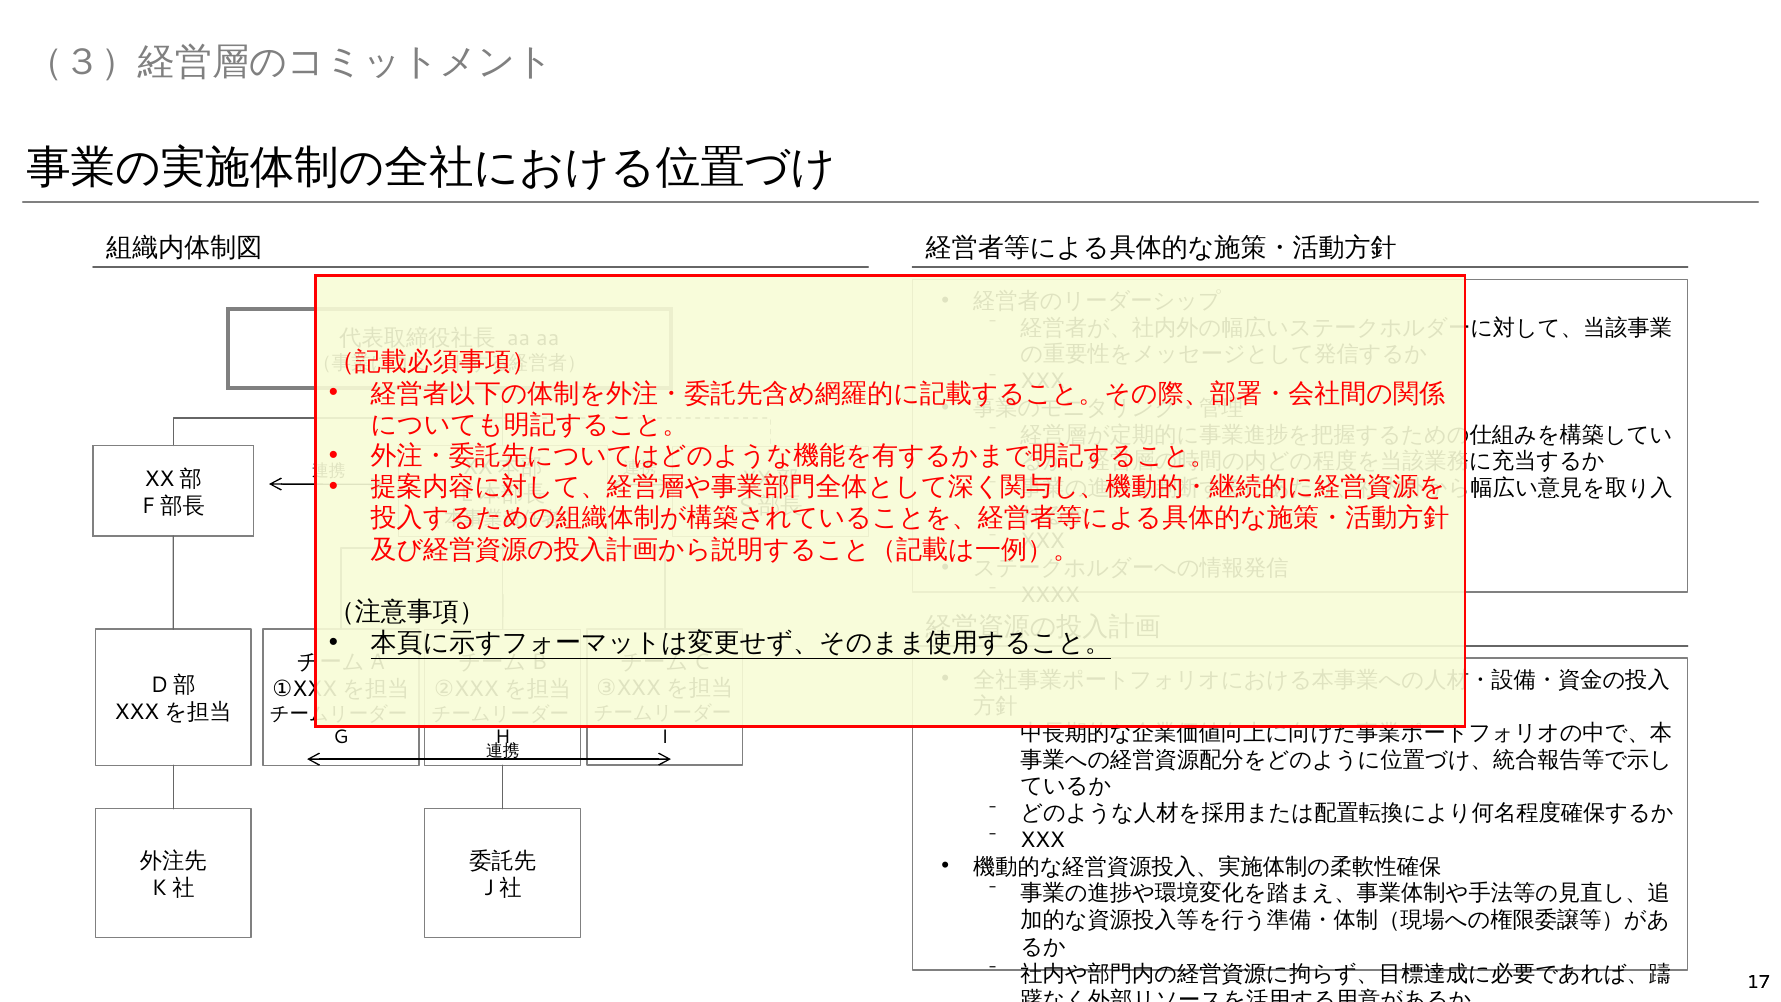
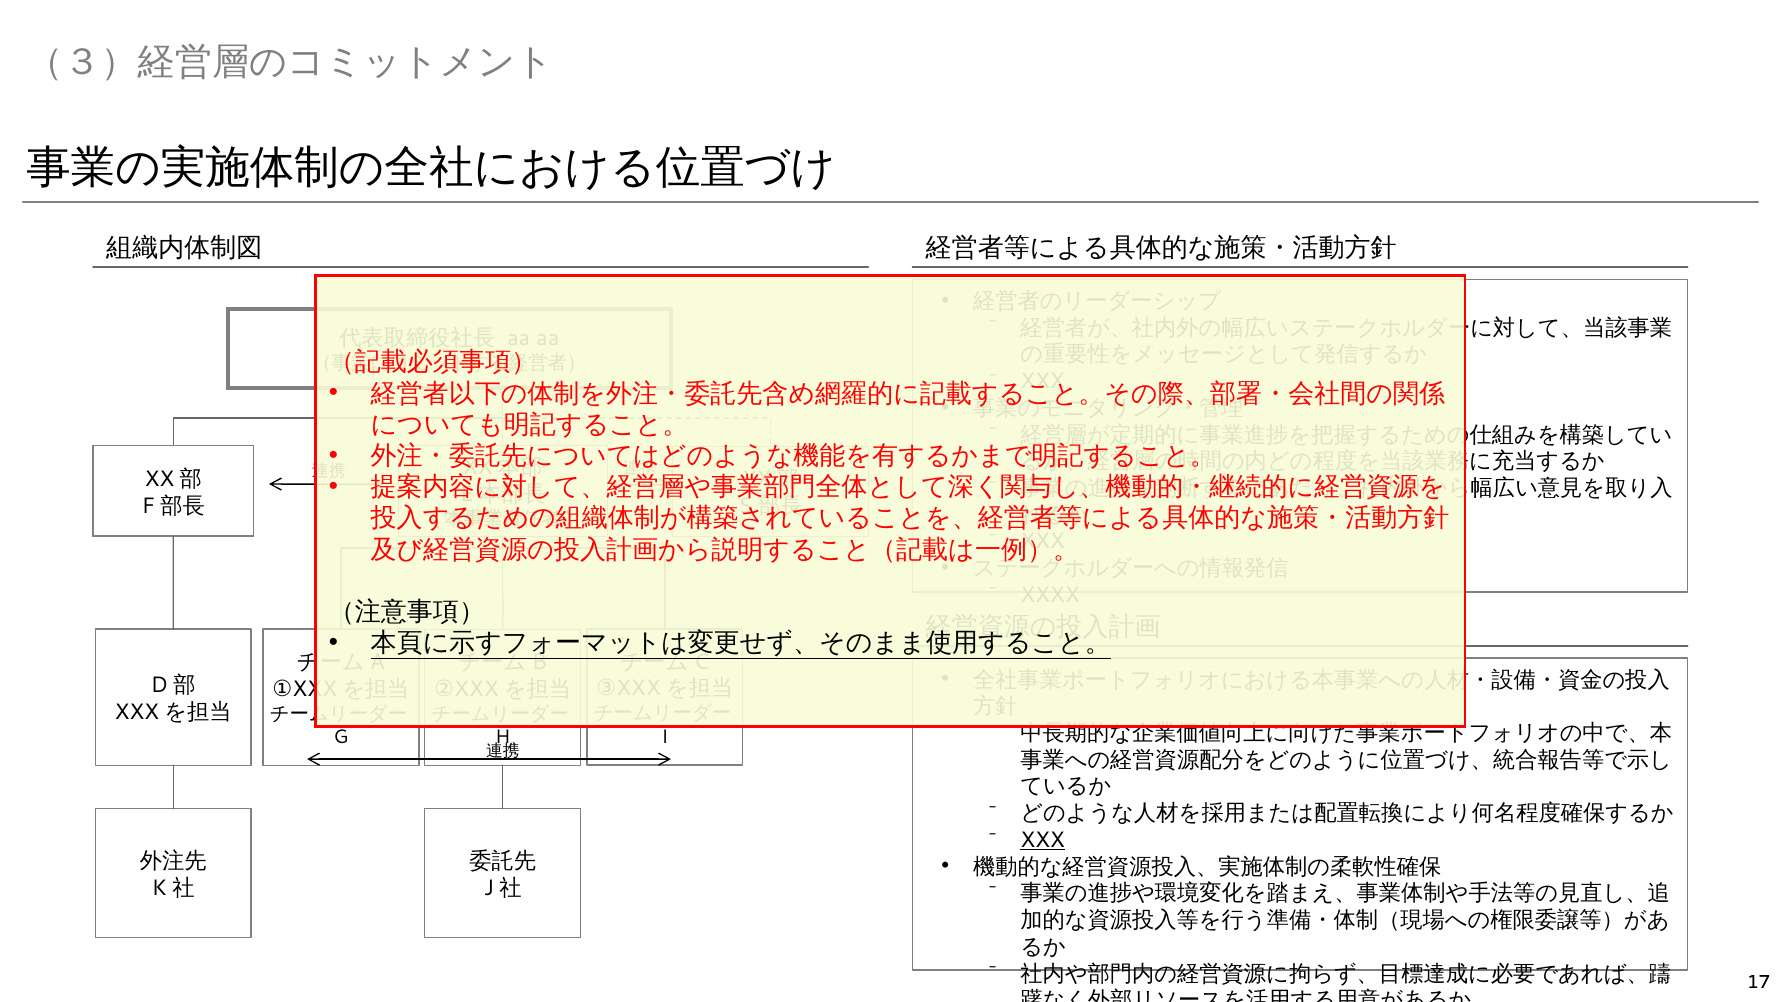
XXX underline: none -> present (1043, 840)
